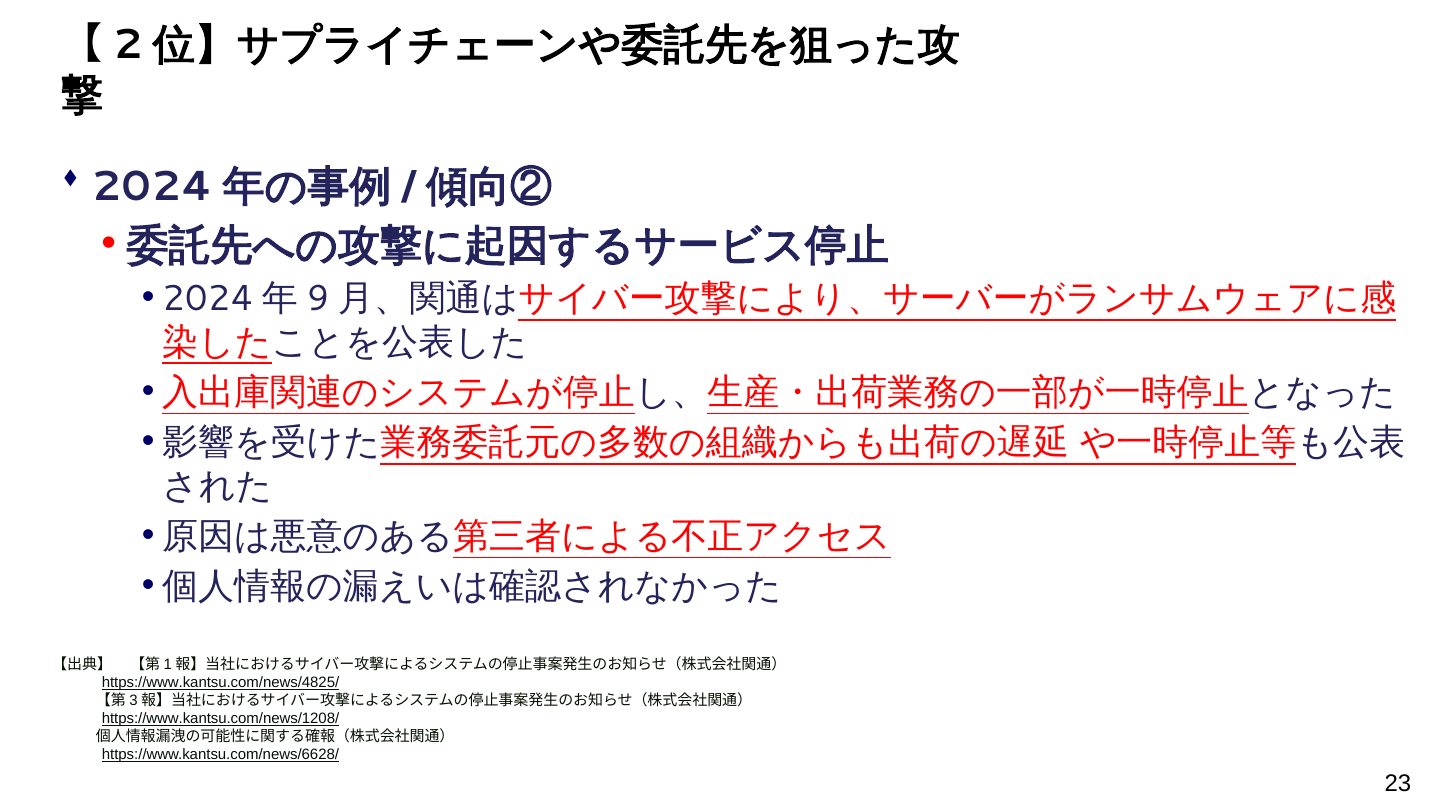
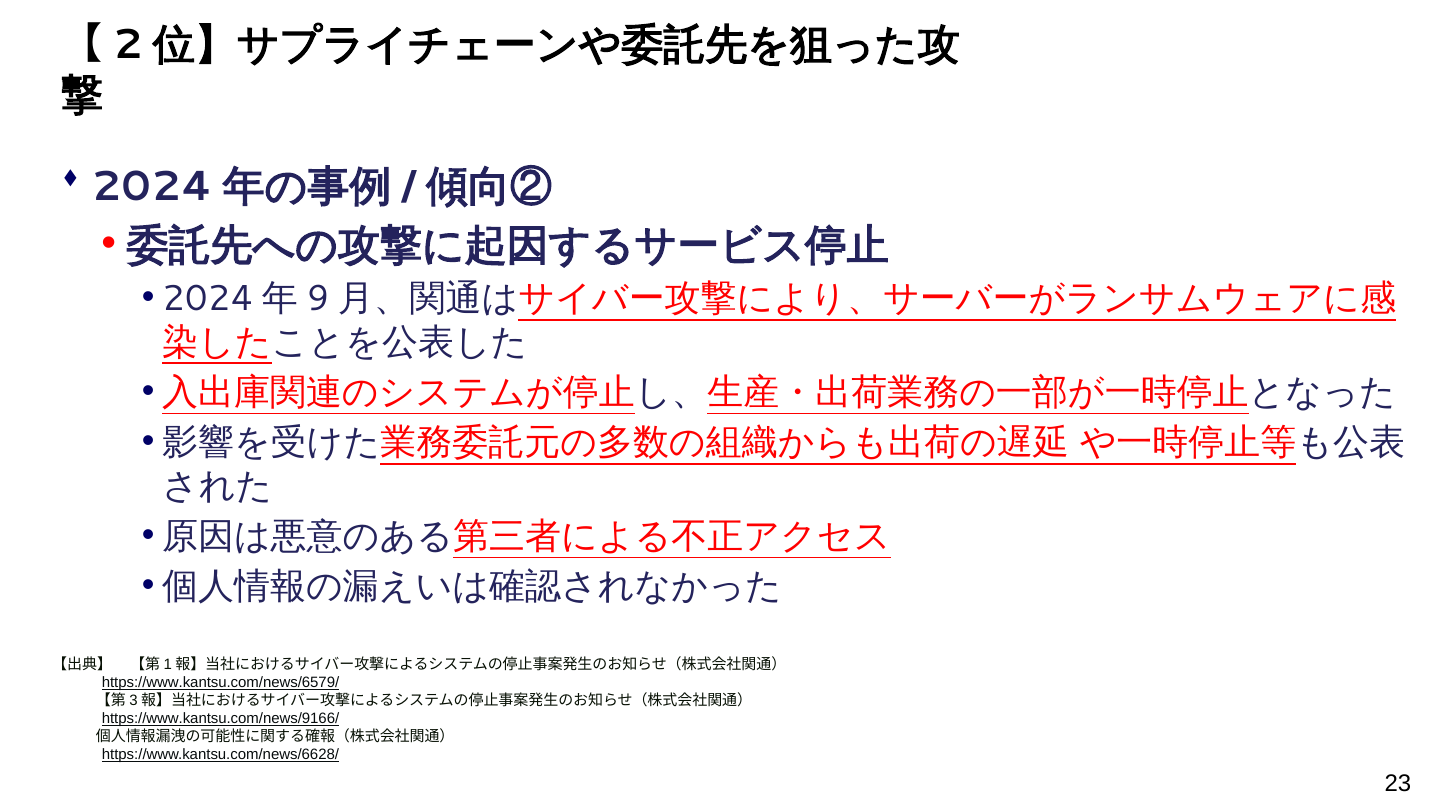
https://www.kantsu.com/news/4825/: https://www.kantsu.com/news/4825/ -> https://www.kantsu.com/news/6579/ (221, 682)
https://www.kantsu.com/news/1208/: https://www.kantsu.com/news/1208/ -> https://www.kantsu.com/news/9166/ (221, 718)
